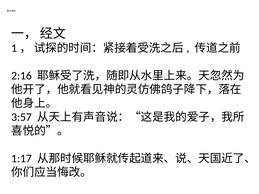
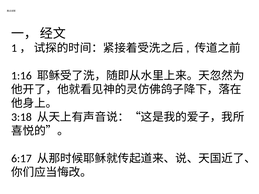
2:16: 2:16 -> 1:16 (21, 76)
3:57: 3:57 -> 3:18 (21, 117)
1:17: 1:17 -> 6:17 (21, 159)
